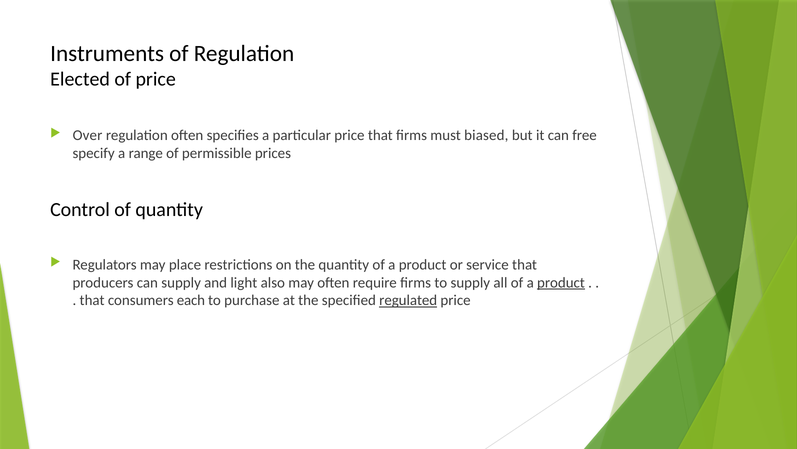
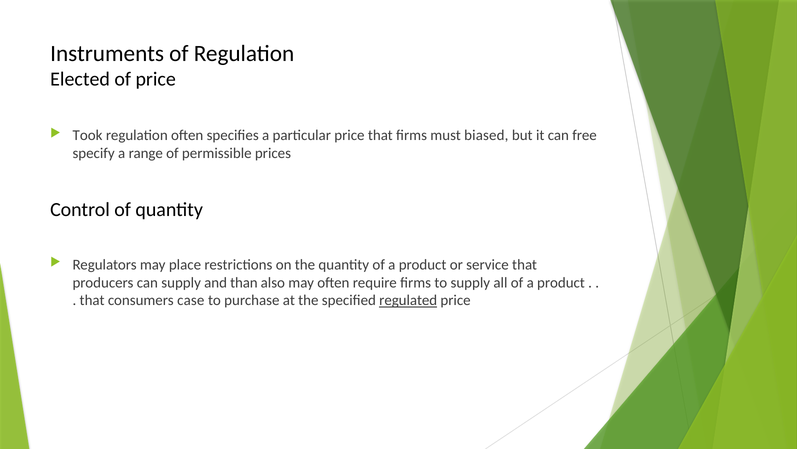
Over: Over -> Took (88, 135)
light: light -> than (244, 282)
product underline: present -> none (561, 282)
each: each -> case (191, 300)
